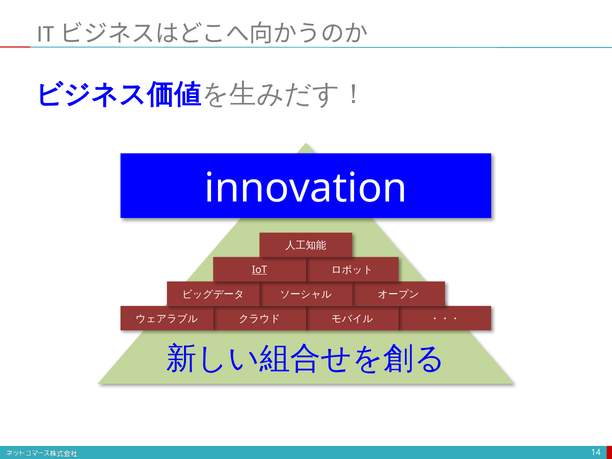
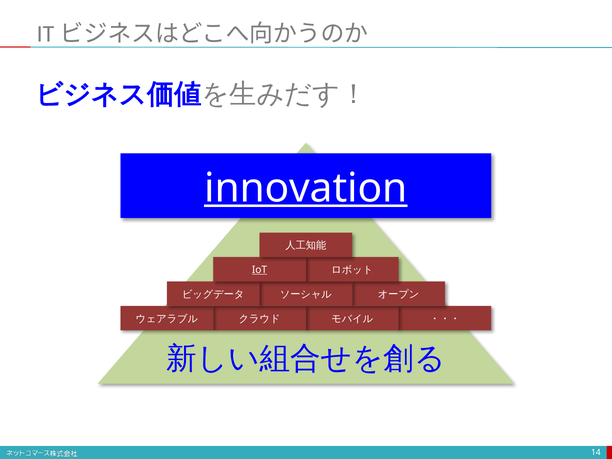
innovation underline: none -> present (306, 188)
